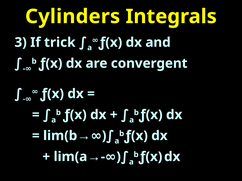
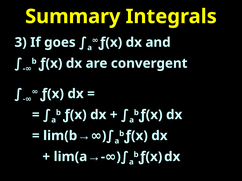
Cylinders: Cylinders -> Summary (73, 17)
trick: trick -> goes (60, 42)
